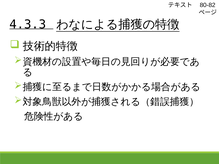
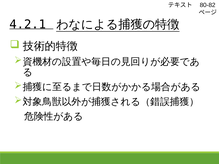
4.3.3: 4.3.3 -> 4.2.1 (28, 24)
